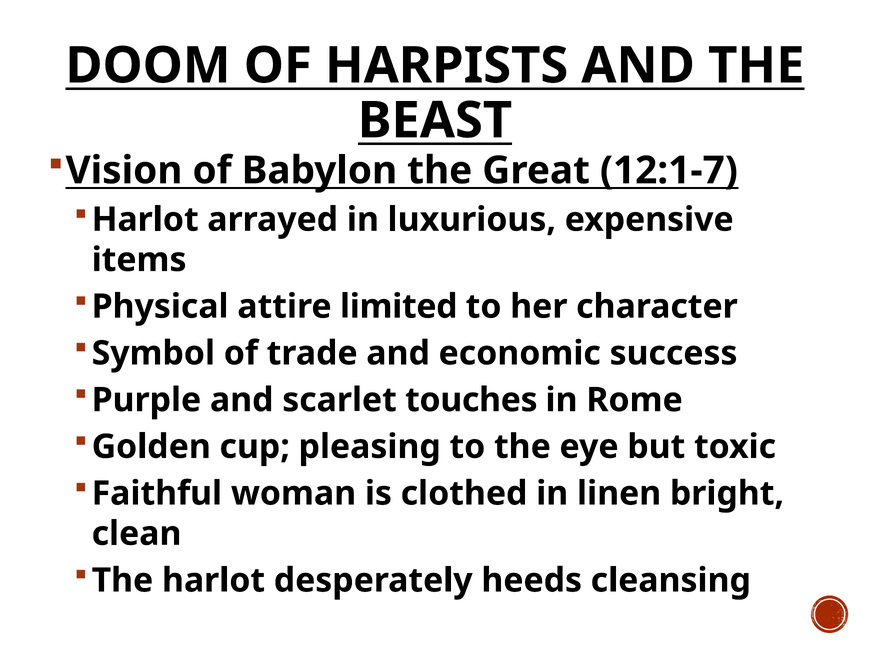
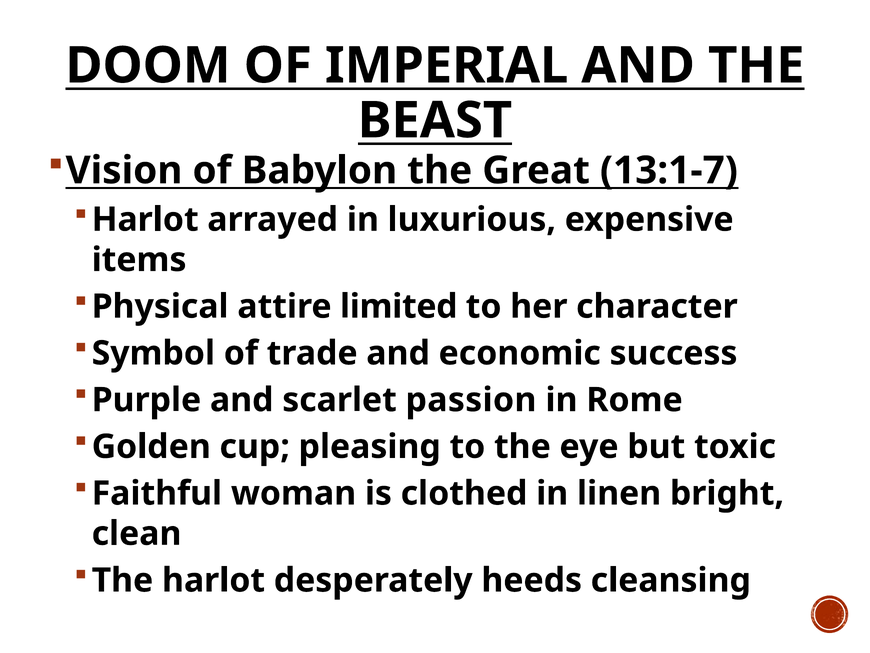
HARPISTS: HARPISTS -> IMPERIAL (447, 66)
12:1-7: 12:1-7 -> 13:1-7 (669, 170)
touches: touches -> passion (471, 400)
